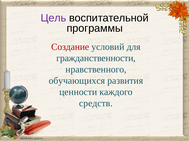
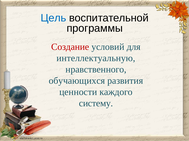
Цель colour: purple -> blue (53, 18)
гражданственности: гражданственности -> интеллектуальную (96, 58)
средств: средств -> систему (96, 104)
